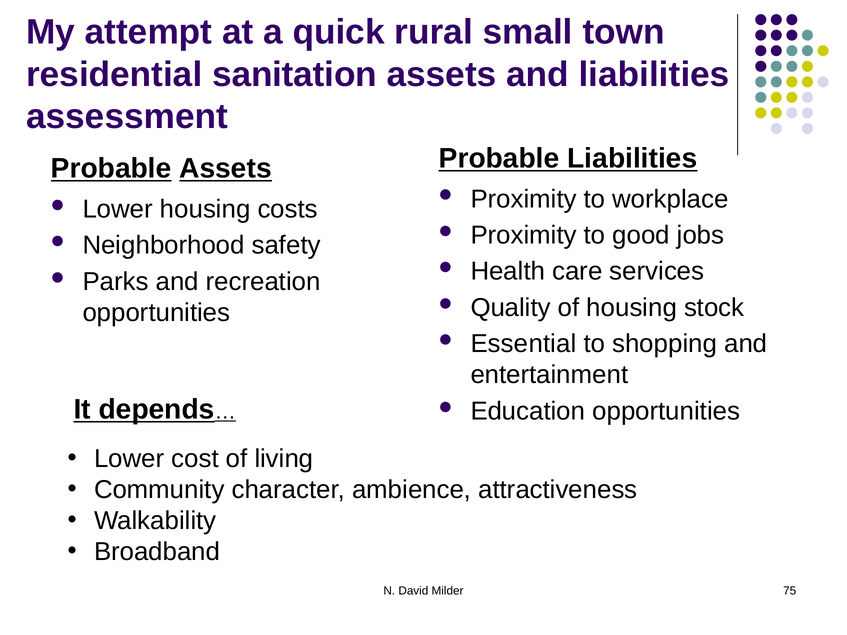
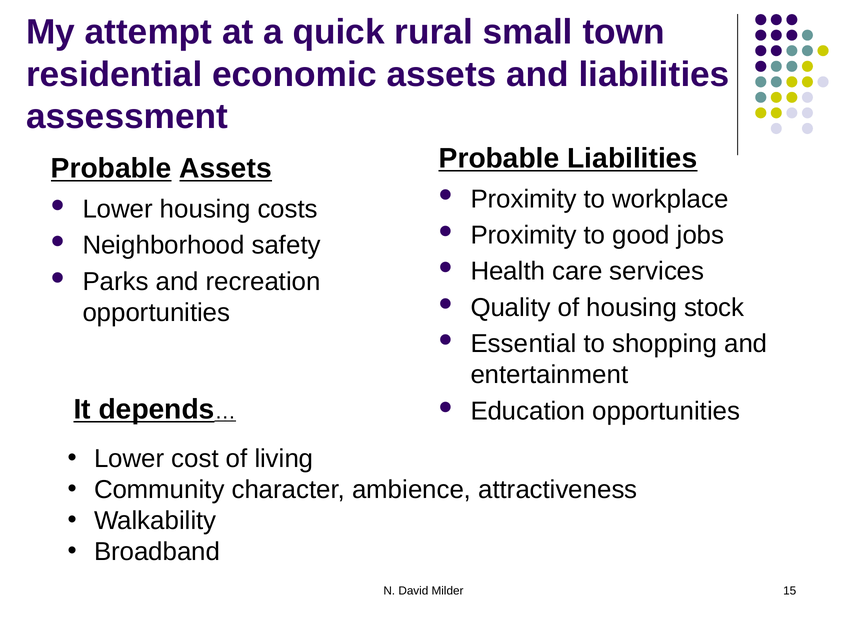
sanitation: sanitation -> economic (294, 74)
75: 75 -> 15 (790, 591)
